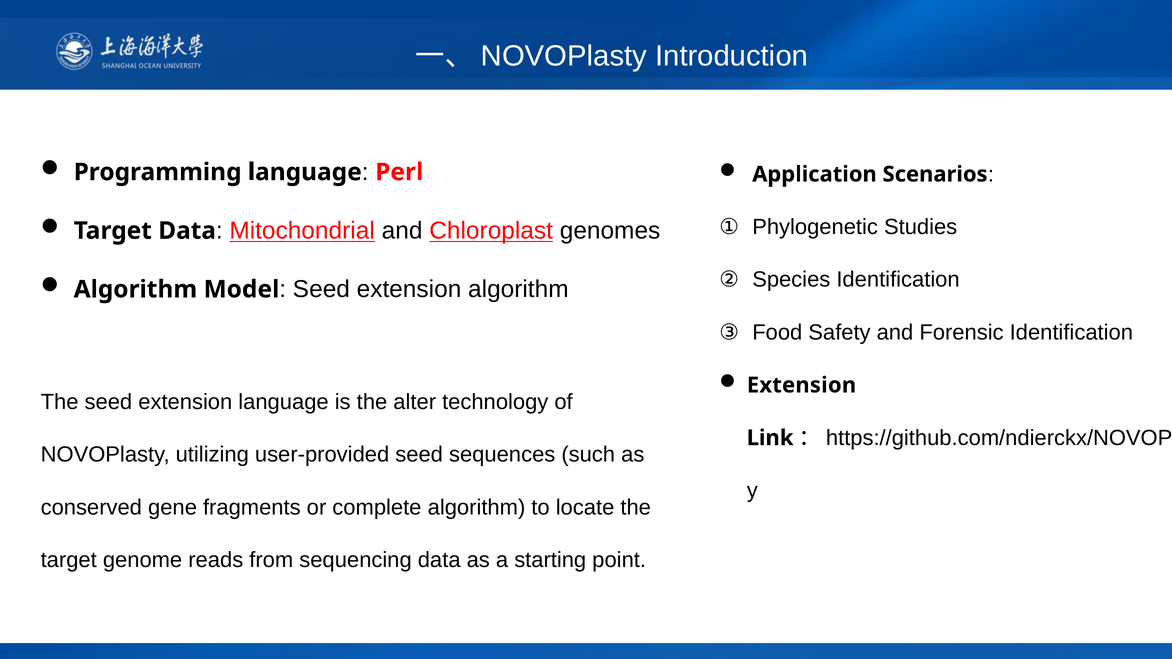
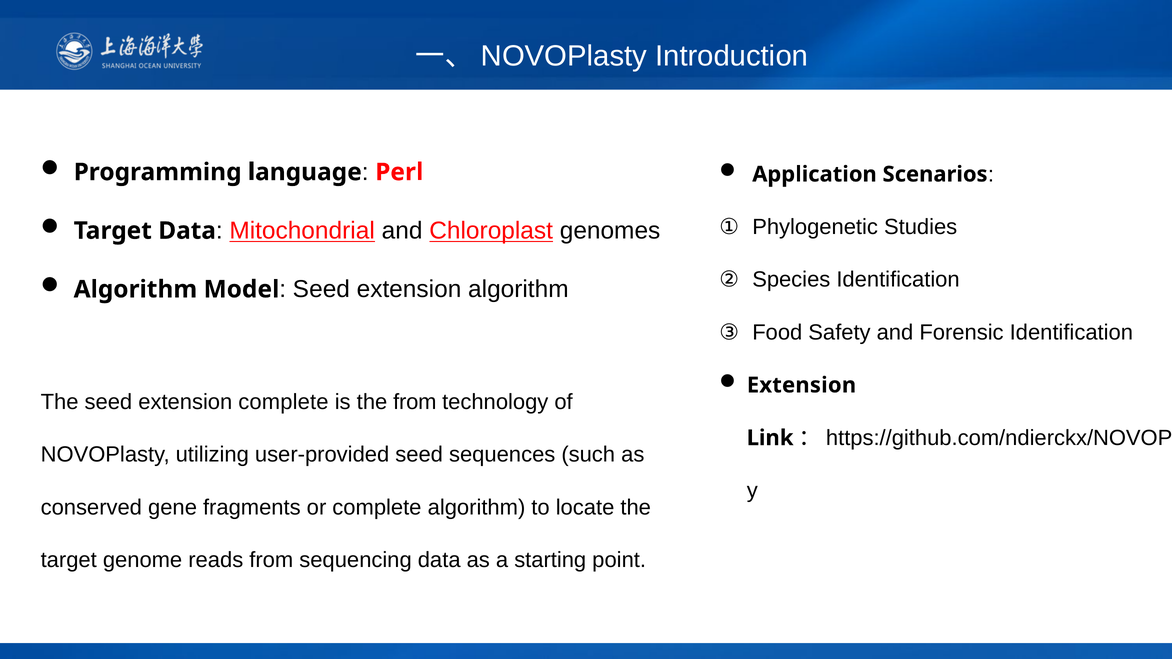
extension language: language -> complete (283, 402)
the alter: alter -> from (415, 402)
